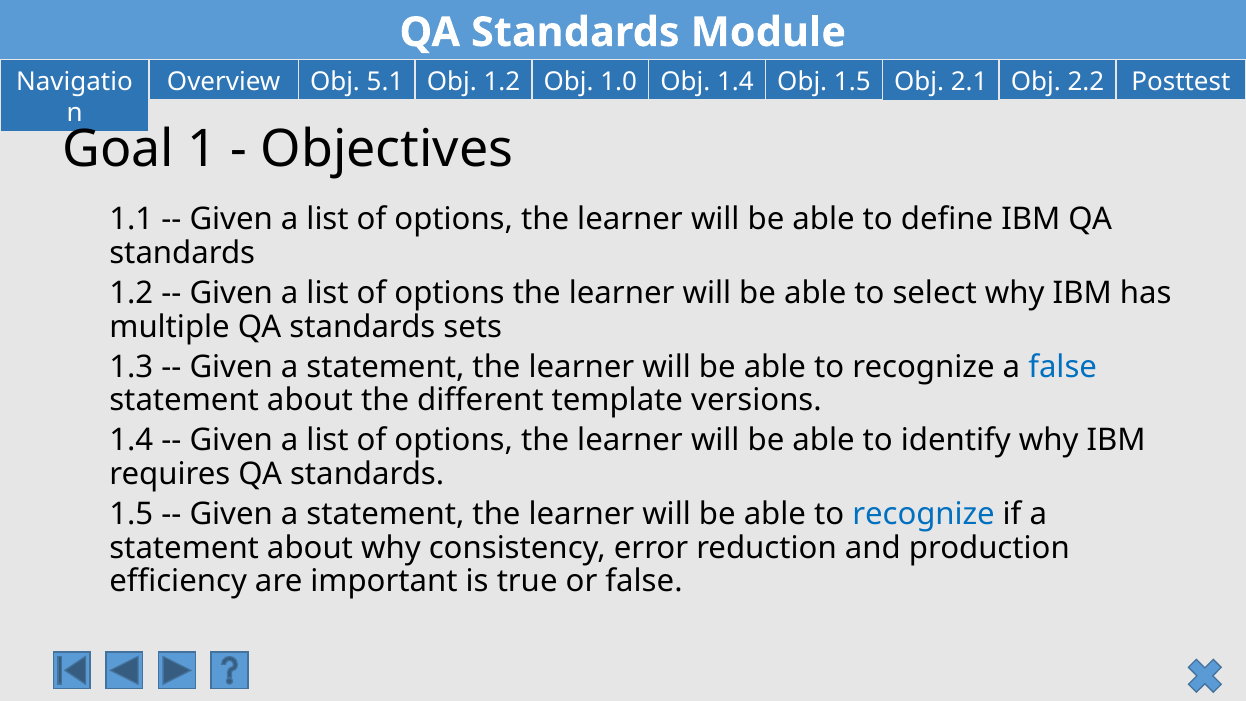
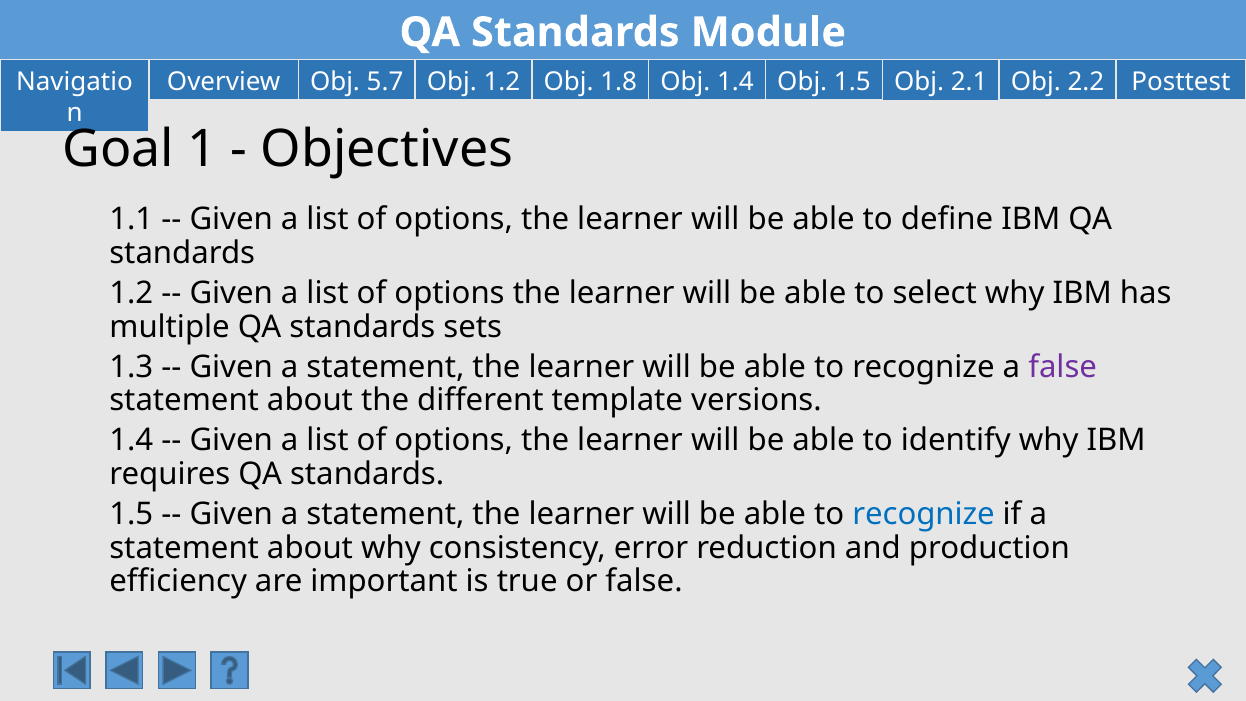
5.1: 5.1 -> 5.7 (385, 82)
1.0: 1.0 -> 1.8 (619, 82)
false colour: blue -> purple (1063, 367)
